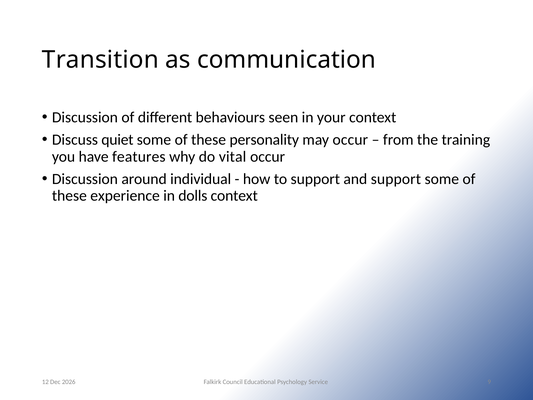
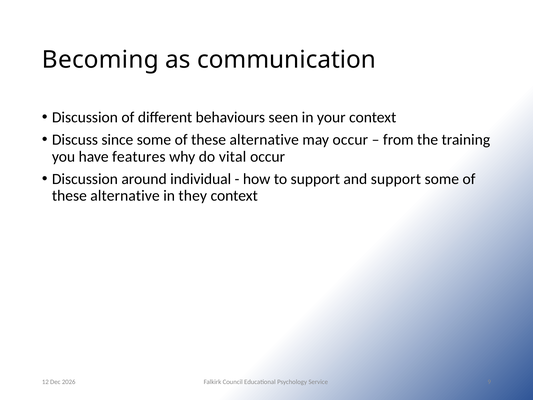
Transition: Transition -> Becoming (100, 60)
quiet: quiet -> since (117, 140)
personality: personality -> alternative (264, 140)
experience: experience -> alternative (125, 196)
dolls: dolls -> they (193, 196)
